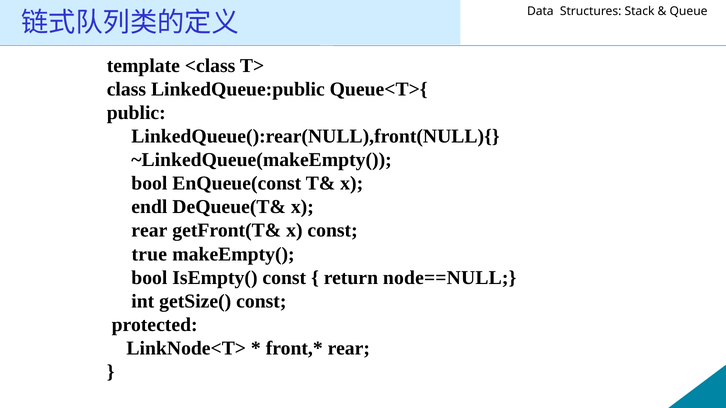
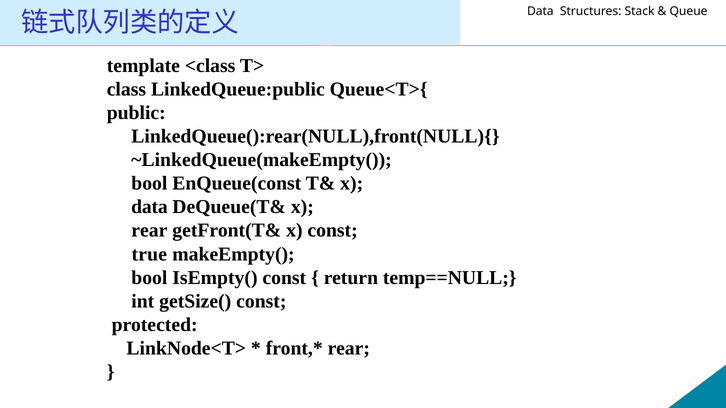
endl: endl -> data (149, 207)
node==NULL: node==NULL -> temp==NULL (450, 278)
